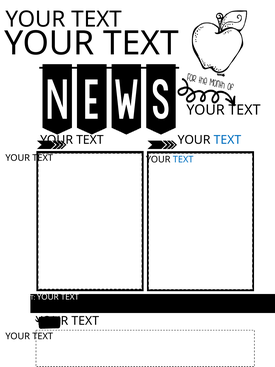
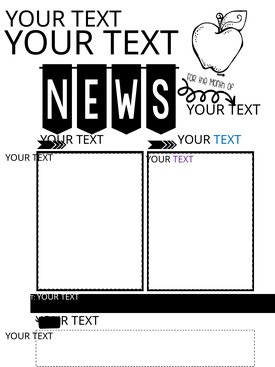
TEXT colour: blue -> purple (183, 159)
